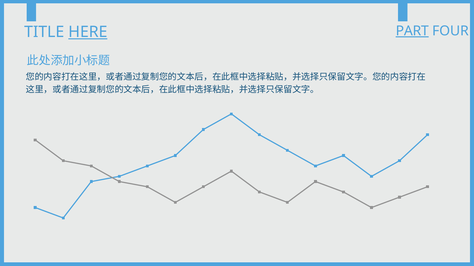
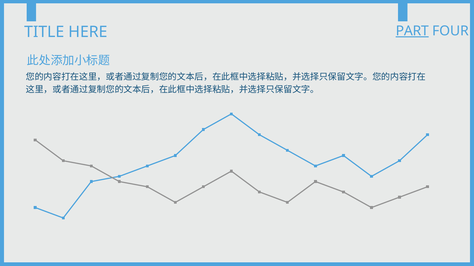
HERE underline: present -> none (88, 32)
